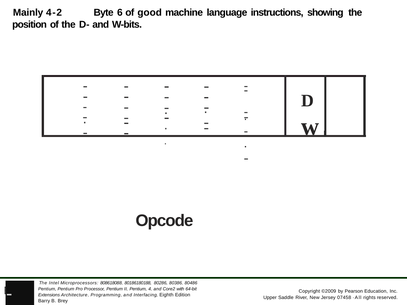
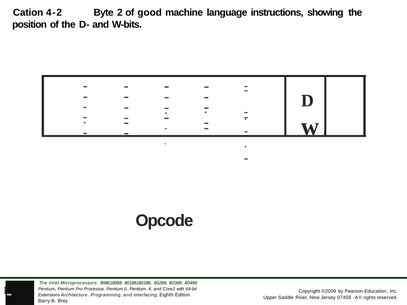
Mainly: Mainly -> Cation (28, 13)
6: 6 -> 2 (120, 13)
